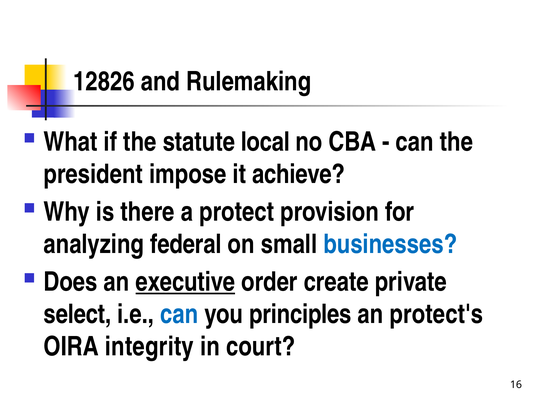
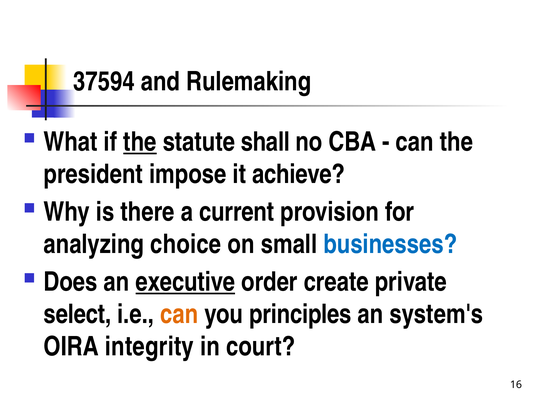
12826: 12826 -> 37594 (104, 82)
the underline: none -> present (140, 142)
local: local -> shall (265, 142)
protect: protect -> current (237, 212)
federal: federal -> choice (186, 244)
can colour: blue -> orange (179, 315)
protect's: protect's -> system's (436, 315)
